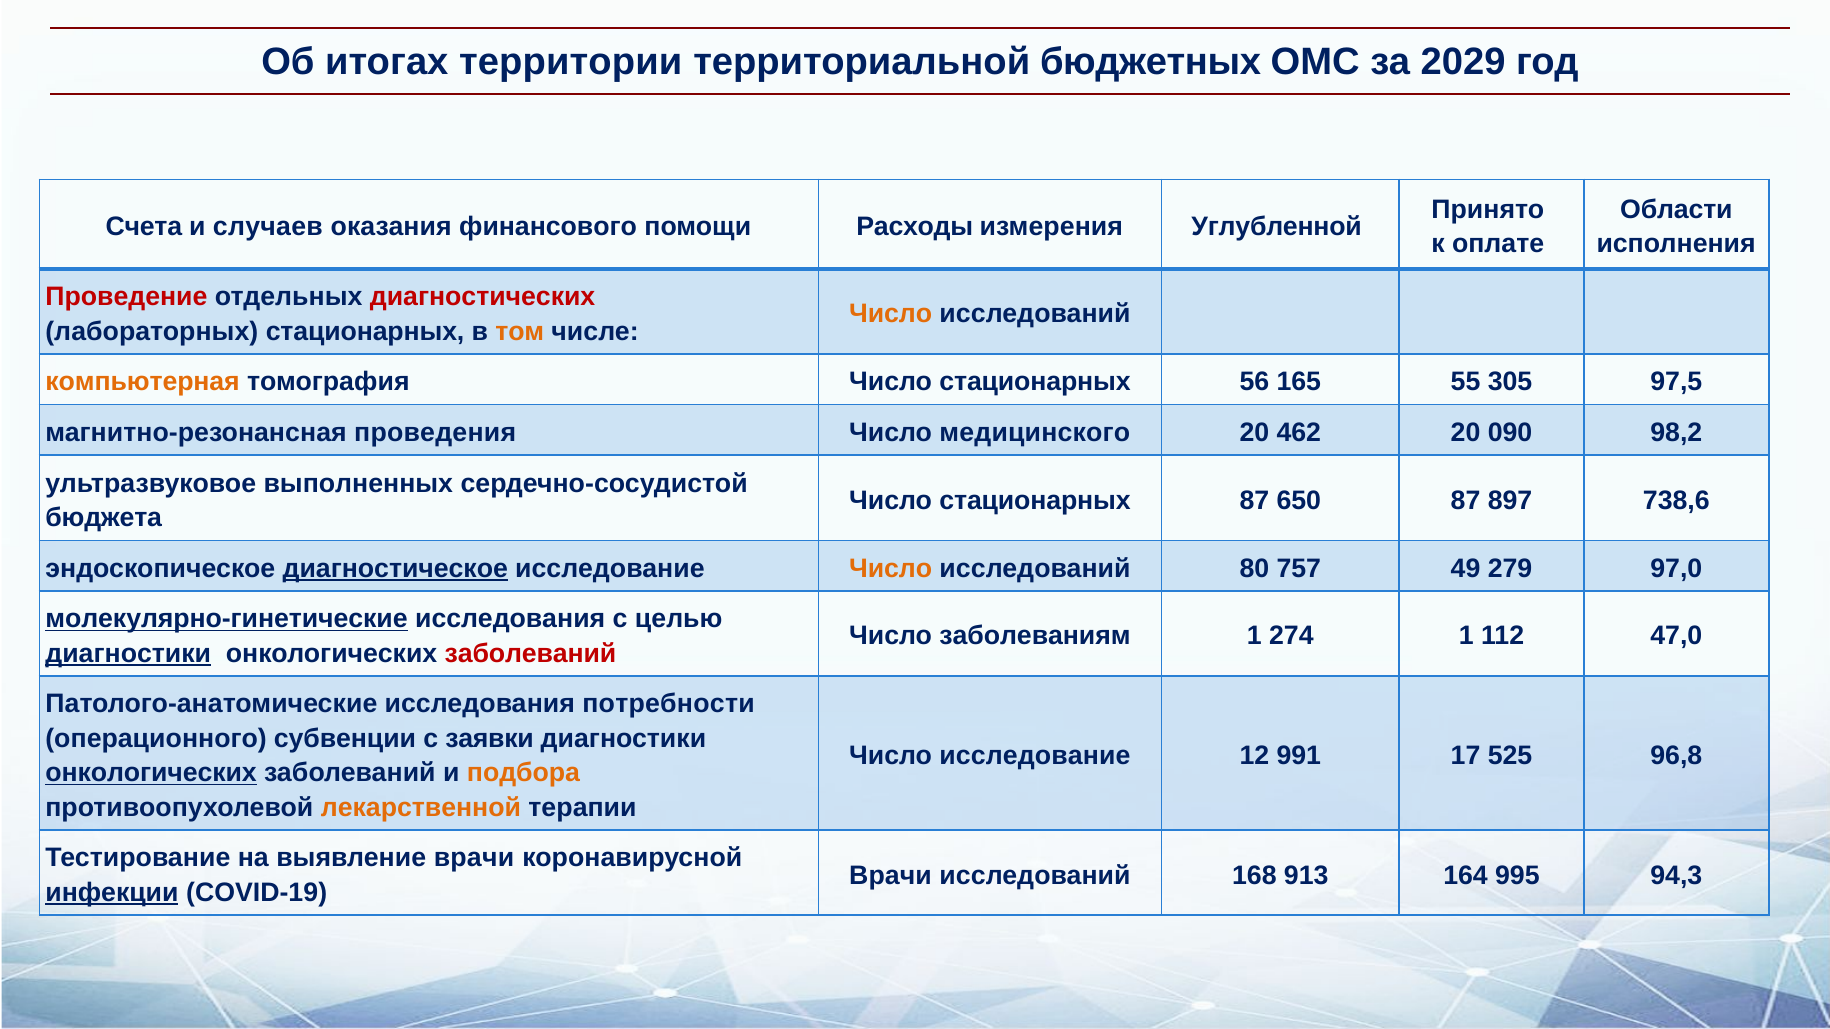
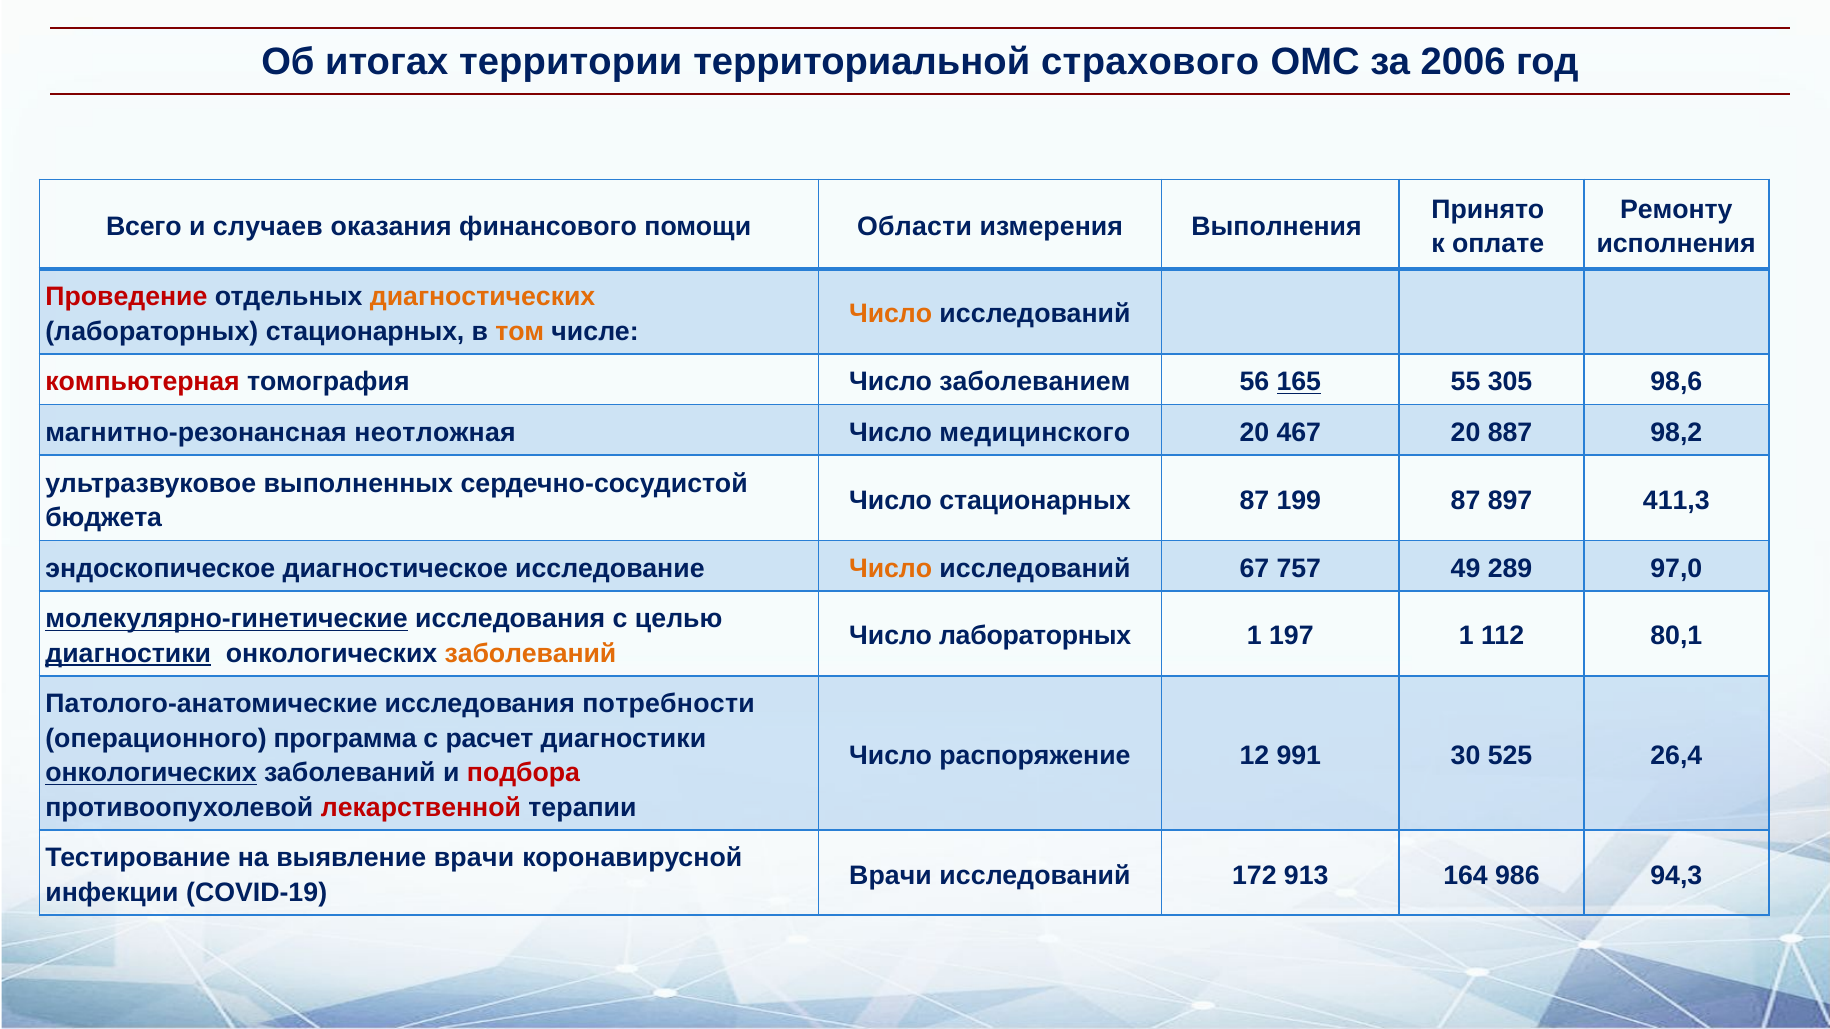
бюджетных: бюджетных -> страхового (1150, 62)
2029: 2029 -> 2006 (1463, 62)
Области: Области -> Ремонту (1676, 210)
Счета: Счета -> Всего (144, 227)
Расходы: Расходы -> Области (915, 227)
Углубленной: Углубленной -> Выполнения (1277, 227)
диагностических colour: red -> orange (483, 297)
компьютерная colour: orange -> red (143, 382)
томография Число стационарных: стационарных -> заболеванием (1035, 382)
165 underline: none -> present (1299, 382)
97,5: 97,5 -> 98,6 (1676, 382)
проведения: проведения -> неотложная (435, 433)
462: 462 -> 467 (1299, 433)
090: 090 -> 887 (1510, 433)
650: 650 -> 199 (1299, 501)
738,6: 738,6 -> 411,3 (1676, 501)
диагностическое underline: present -> none (395, 569)
80: 80 -> 67 (1254, 569)
279: 279 -> 289 (1510, 569)
Число заболеваниям: заболеваниям -> лабораторных (1035, 636)
274: 274 -> 197 (1291, 636)
47,0: 47,0 -> 80,1 (1676, 636)
заболеваний colour: red -> orange (530, 654)
субвенции: субвенции -> программа (345, 739)
заявки: заявки -> расчет (490, 739)
Число исследование: исследование -> распоряжение (1035, 756)
17: 17 -> 30 (1466, 756)
96,8: 96,8 -> 26,4 (1676, 756)
подбора colour: orange -> red (523, 773)
лекарственной colour: orange -> red (421, 808)
168: 168 -> 172 (1254, 876)
995: 995 -> 986 (1517, 876)
инфекции underline: present -> none (112, 893)
